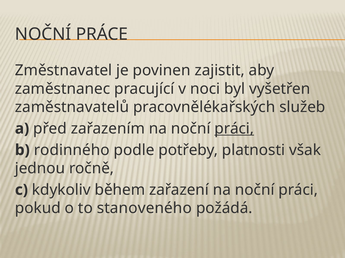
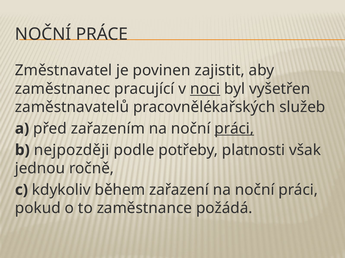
noci underline: none -> present (205, 89)
rodinného: rodinného -> nejpozději (72, 150)
stanoveného: stanoveného -> zaměstnance (144, 209)
